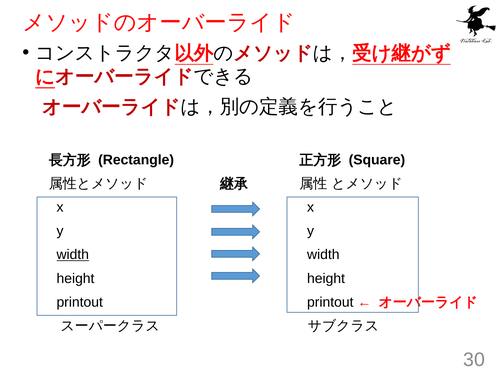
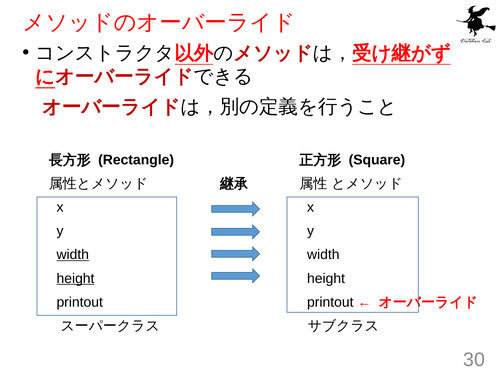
height underline: none -> present (75, 278)
